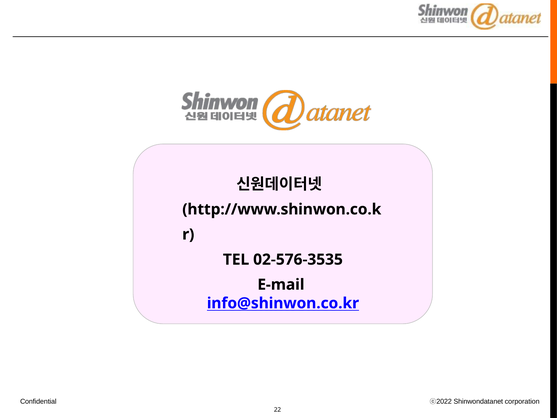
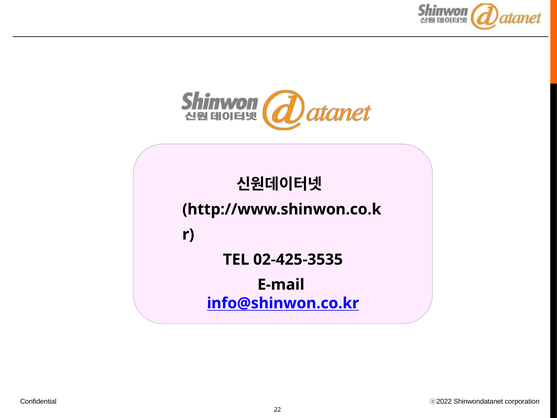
02-576-3535: 02-576-3535 -> 02-425-3535 (298, 259)
